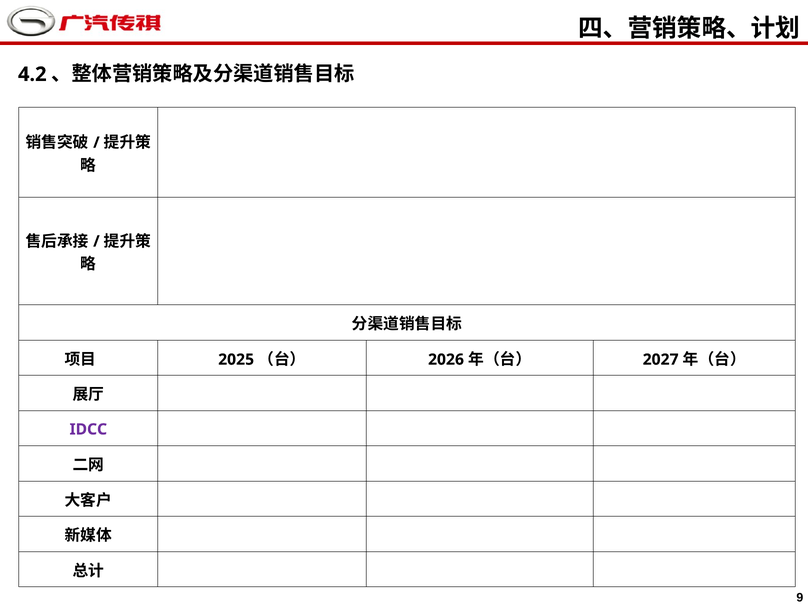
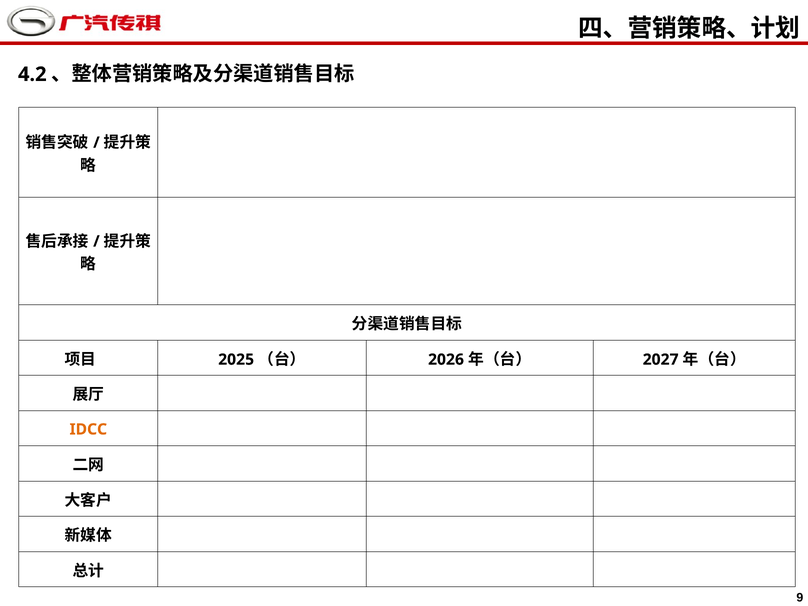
IDCC colour: purple -> orange (88, 429)
